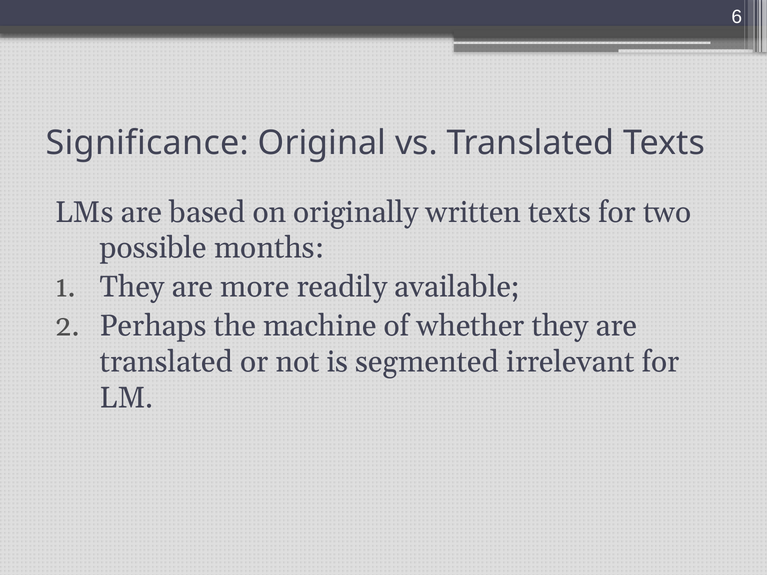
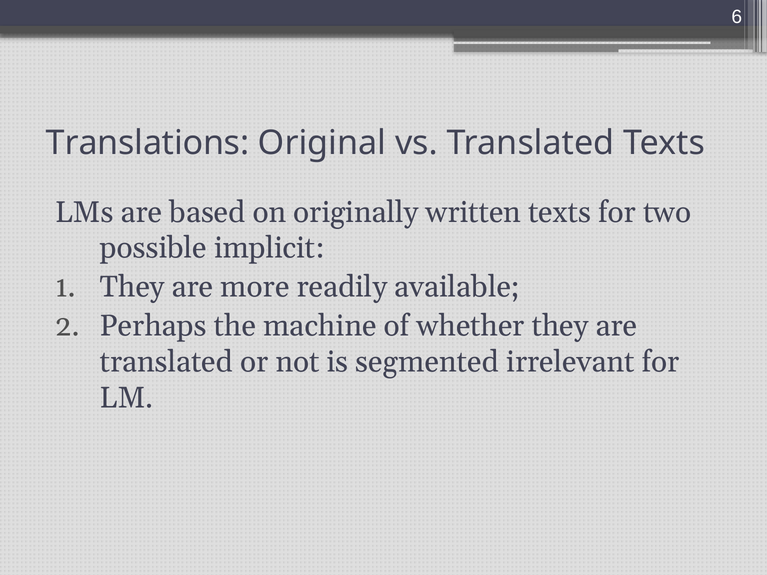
Significance: Significance -> Translations (148, 143)
months: months -> implicit (269, 248)
